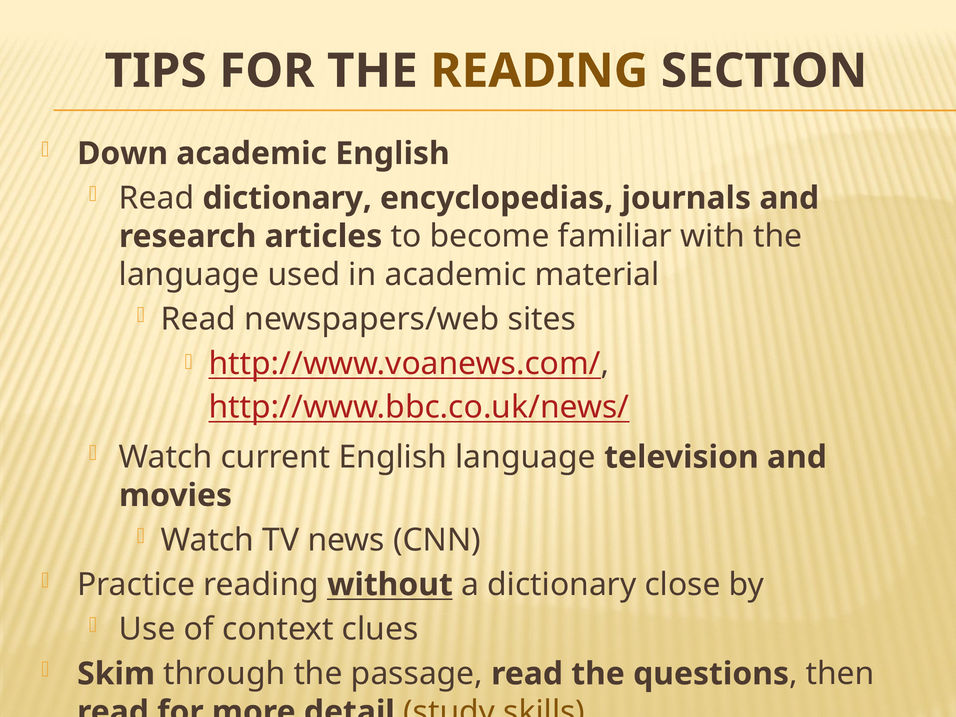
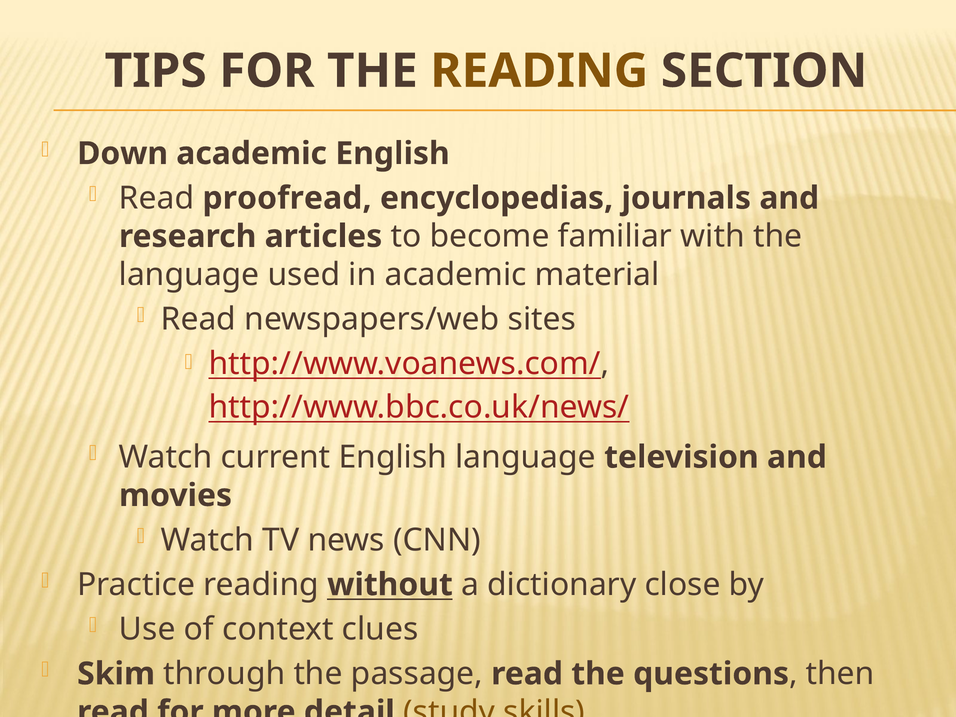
Read dictionary: dictionary -> proofread (287, 198)
